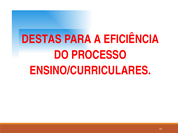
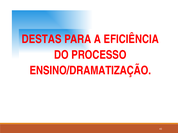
ENSINO/CURRICULARES: ENSINO/CURRICULARES -> ENSINO/DRAMATIZAÇÃO (90, 71)
